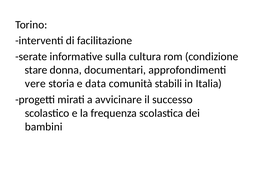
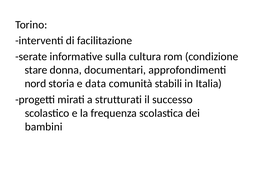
vere: vere -> nord (35, 84)
avvicinare: avvicinare -> strutturati (119, 100)
